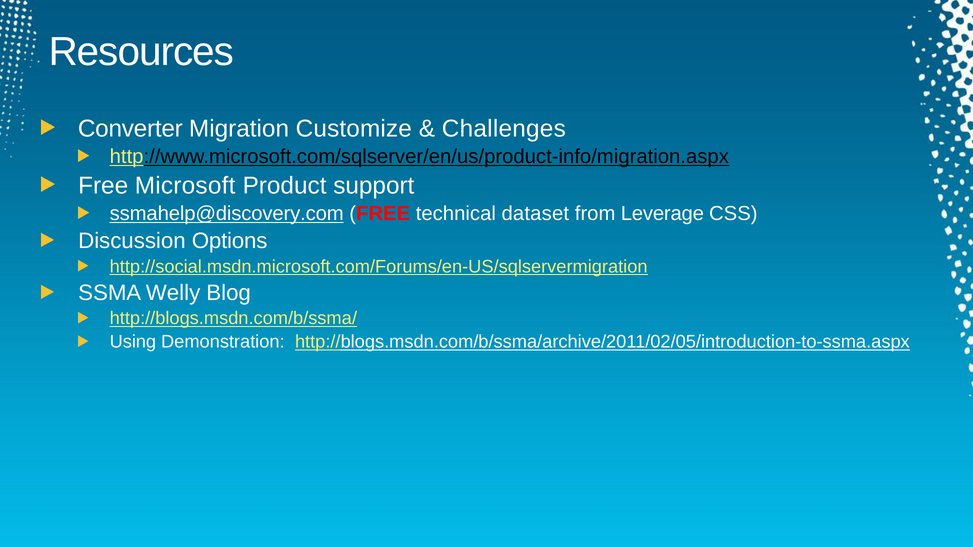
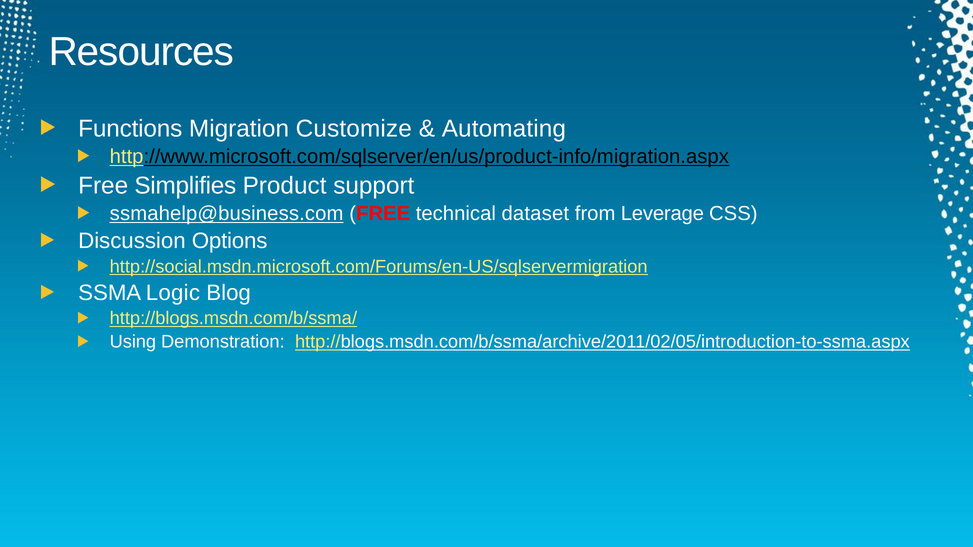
Converter: Converter -> Functions (130, 129)
Challenges: Challenges -> Automating (504, 129)
Microsoft: Microsoft -> Simplifies (185, 186)
ssmahelp@discovery.com: ssmahelp@discovery.com -> ssmahelp@business.com (227, 214)
Welly: Welly -> Logic (173, 293)
